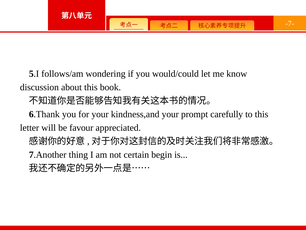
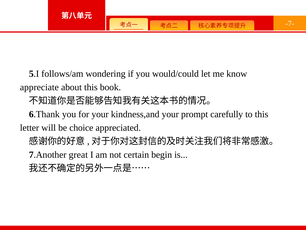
discussion: discussion -> appreciate (39, 87)
favour: favour -> choice (81, 128)
thing: thing -> great (78, 154)
